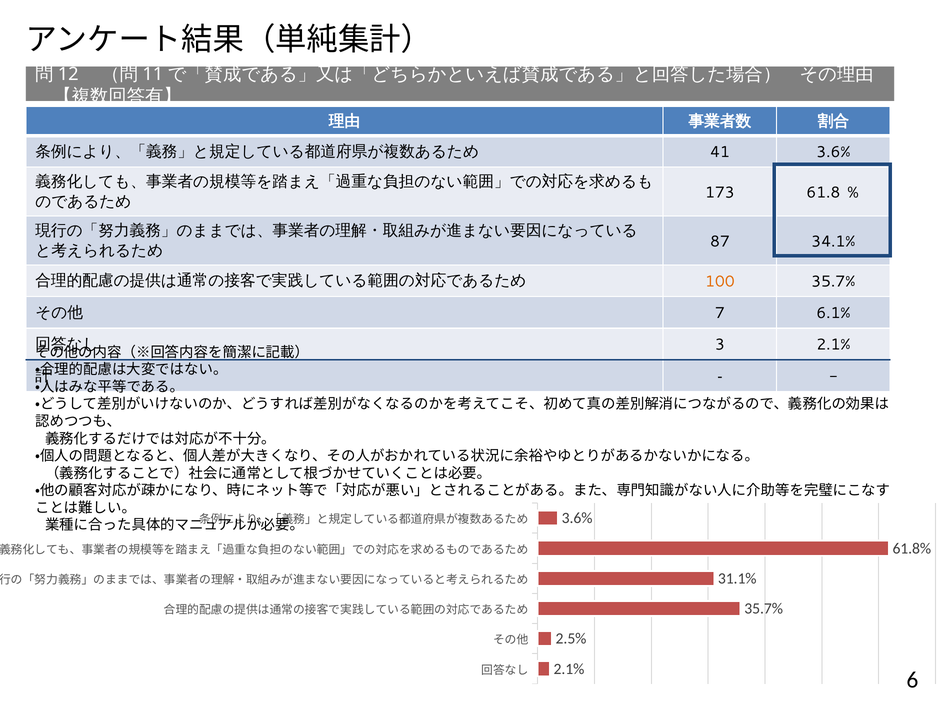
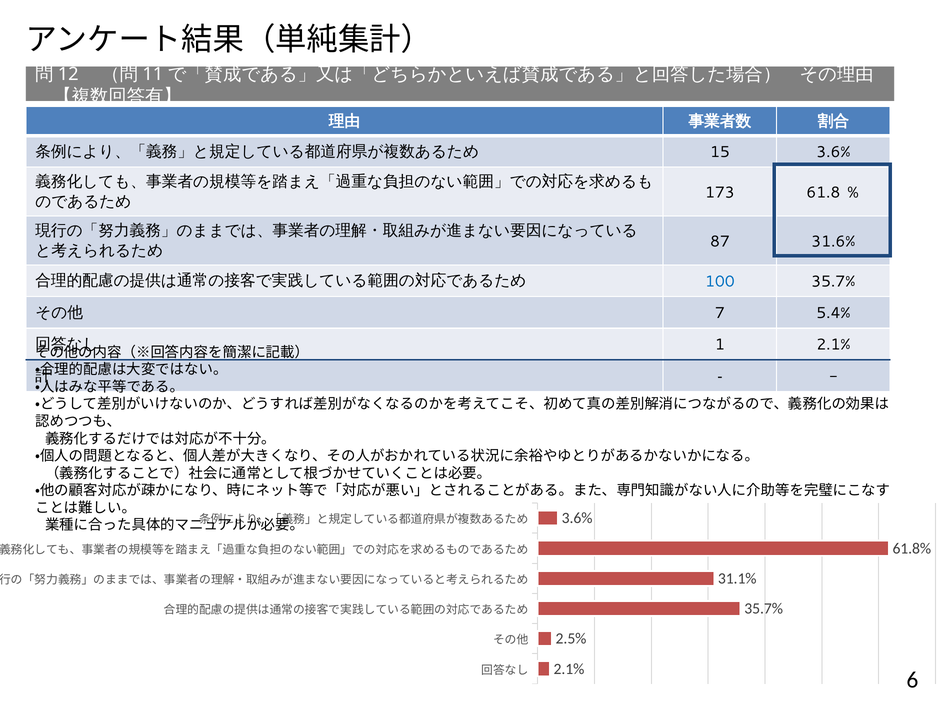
41: 41 -> 15 (720, 152)
34.1%: 34.1% -> 31.6% (833, 241)
100 colour: orange -> blue (720, 282)
6.1%: 6.1% -> 5.4% (833, 313)
3: 3 -> 1 (720, 345)
